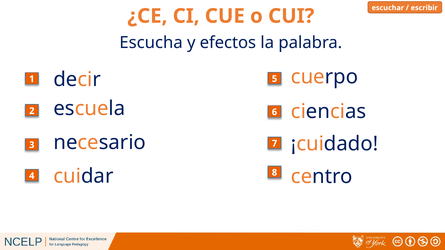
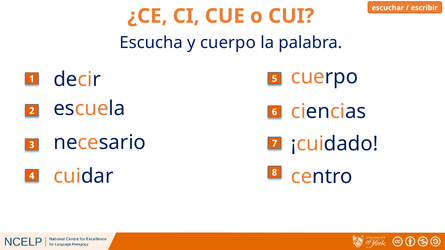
y efectos: efectos -> cuerpo (228, 43)
